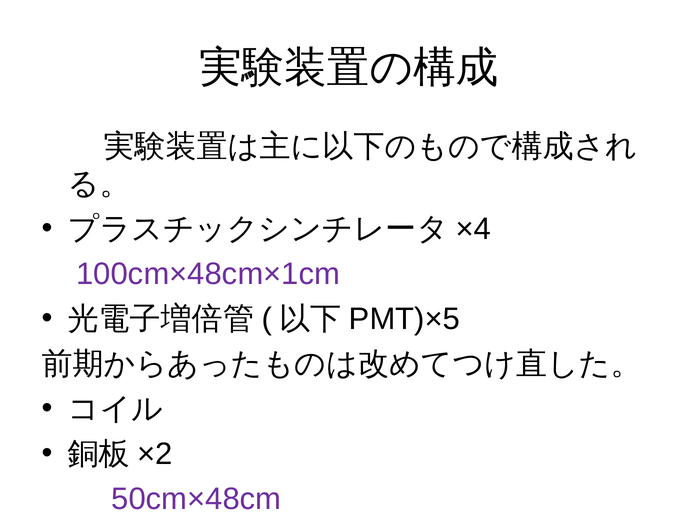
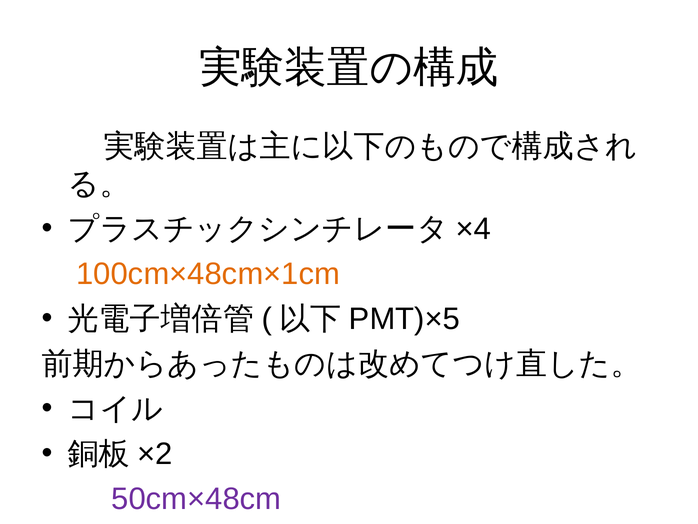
100cm×48cm×1cm colour: purple -> orange (208, 274)
